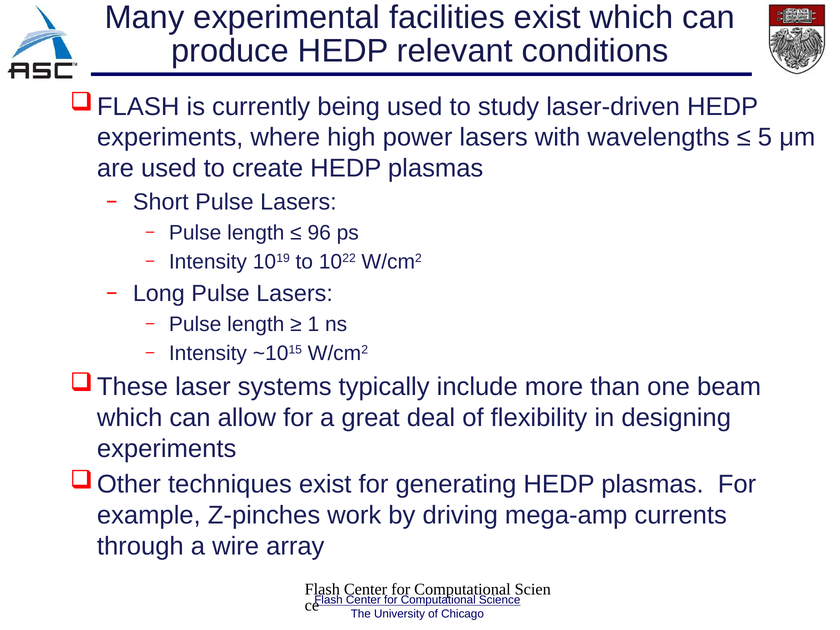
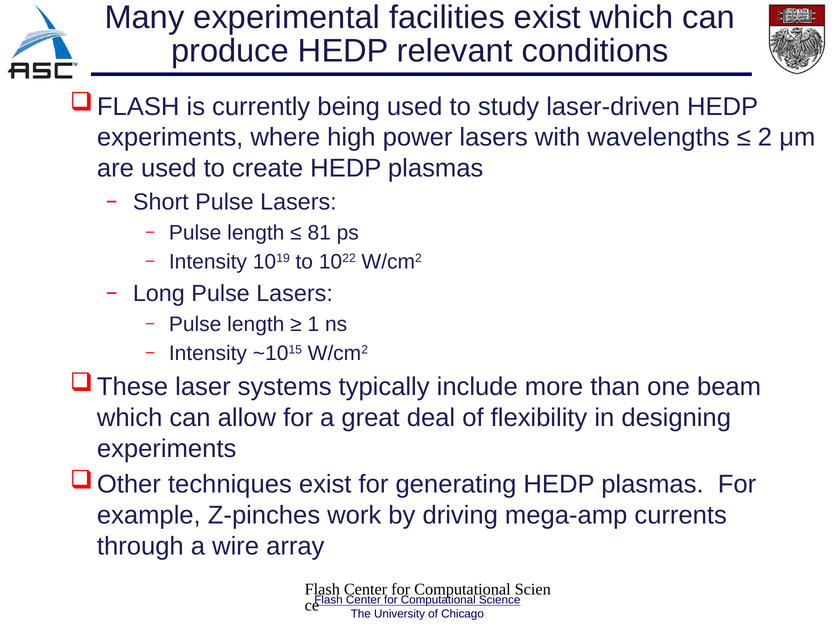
5: 5 -> 2 (765, 137)
96: 96 -> 81 (319, 233)
